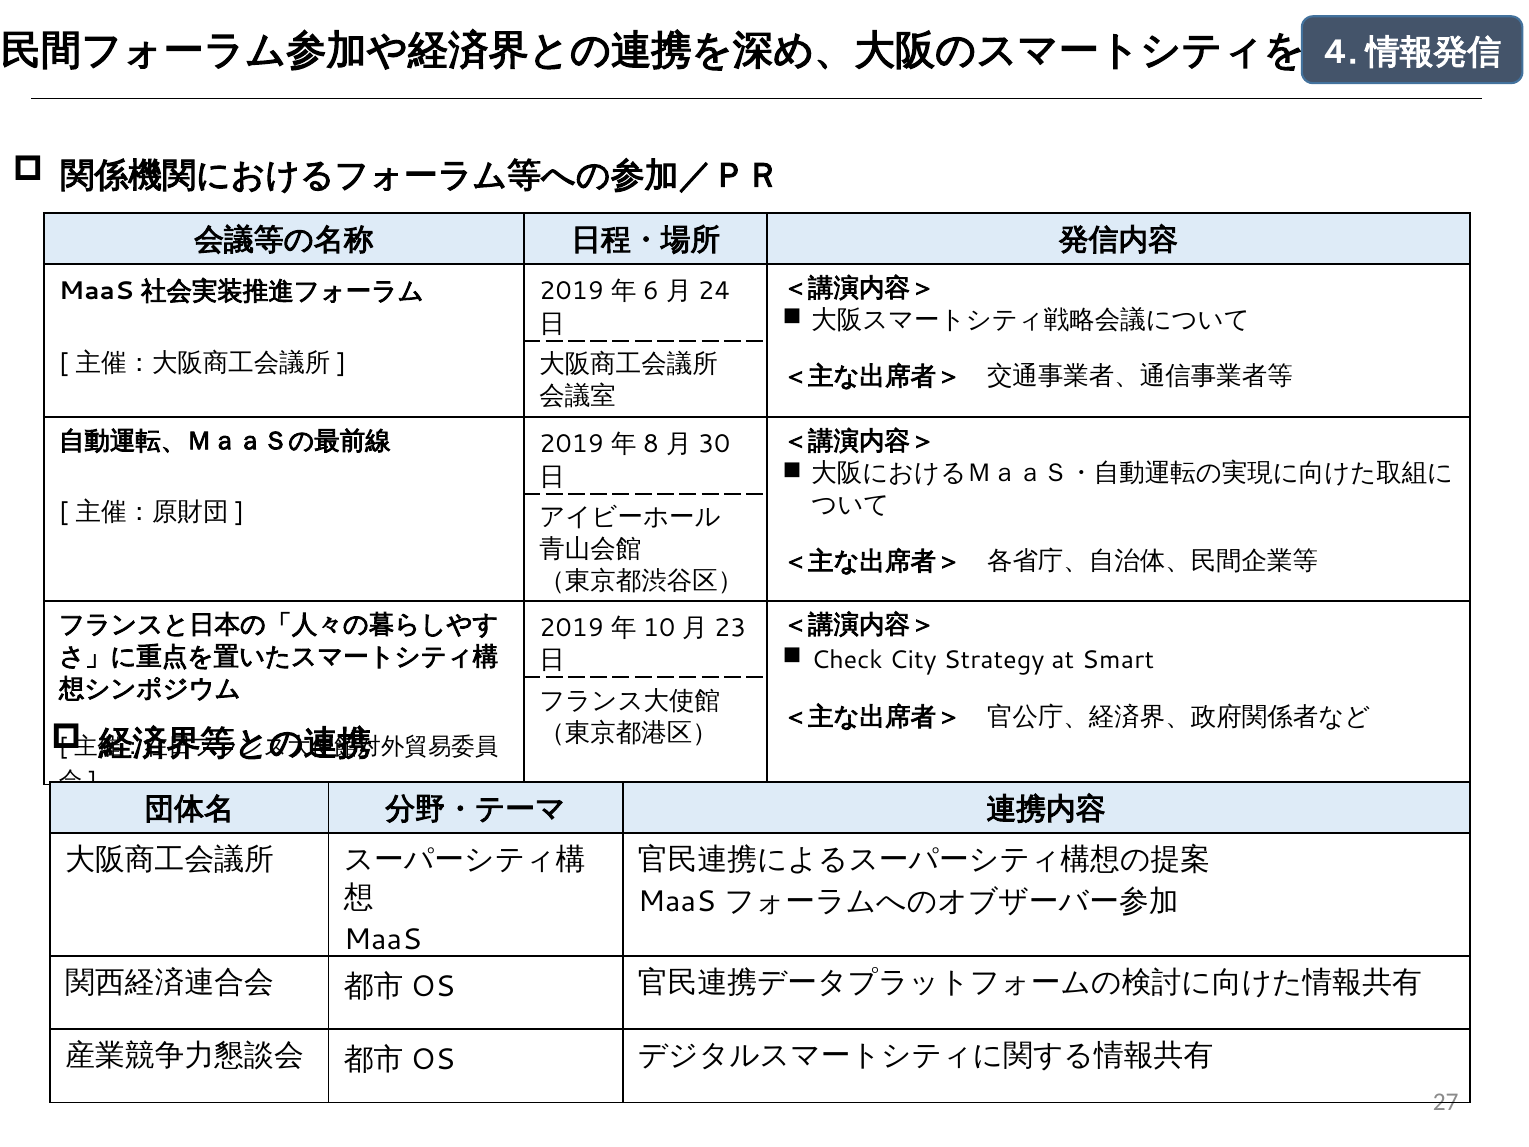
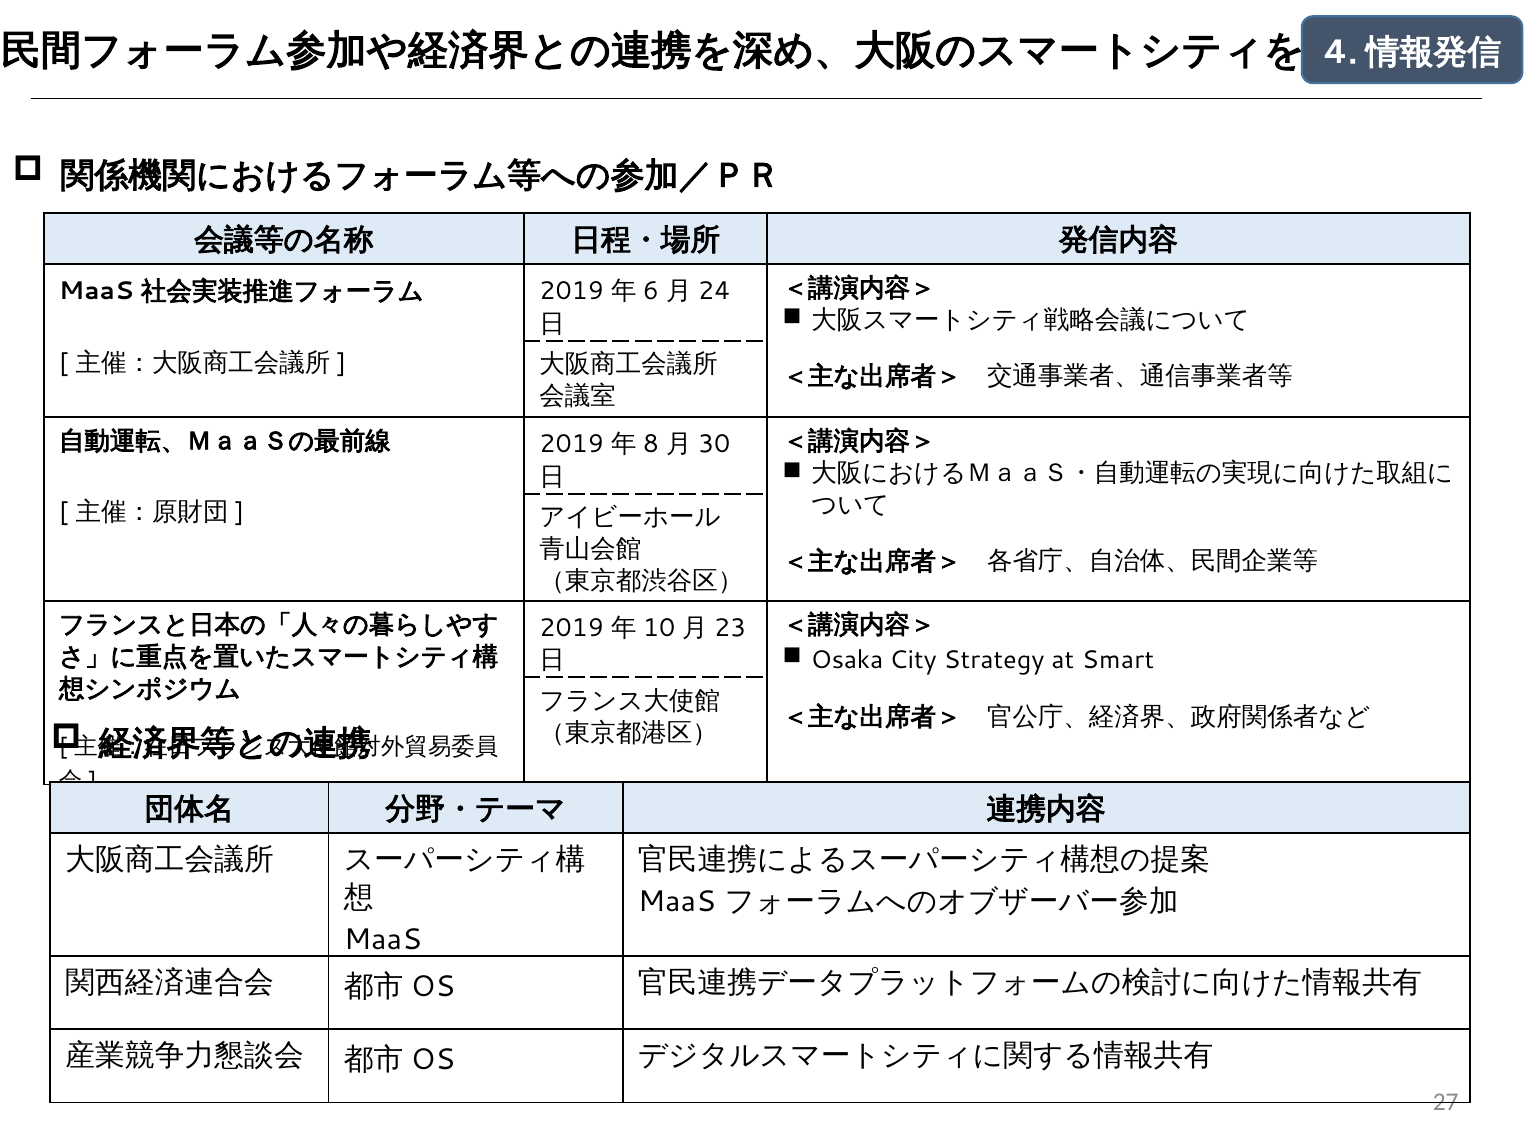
Check: Check -> Osaka (847, 660)
